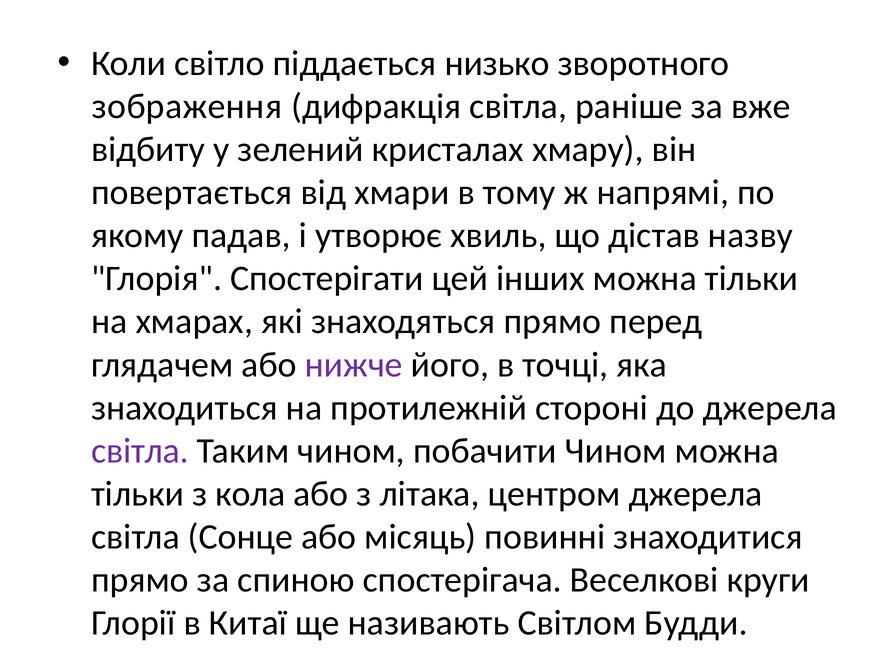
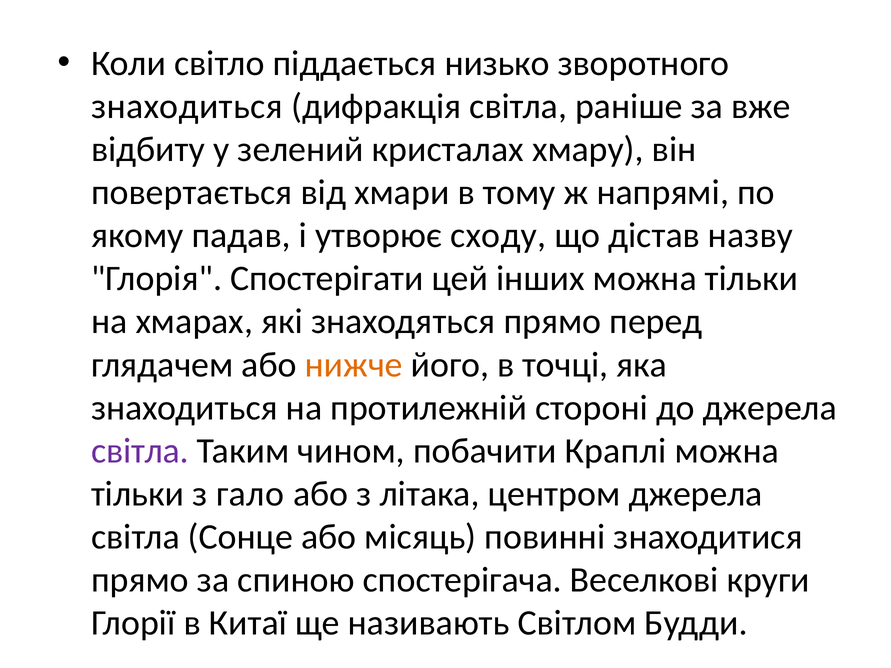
зображення: зображення -> знаходиться (187, 106)
хвиль: хвиль -> сходу (498, 236)
нижче colour: purple -> orange (354, 365)
побачити Чином: Чином -> Краплі (615, 451)
кола: кола -> гало (250, 494)
